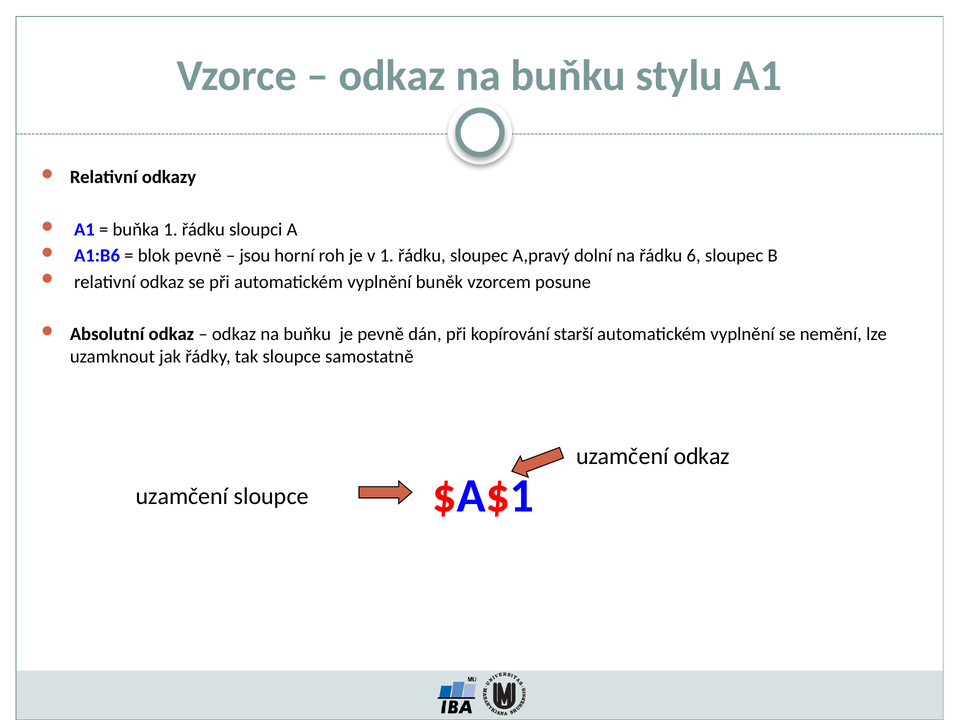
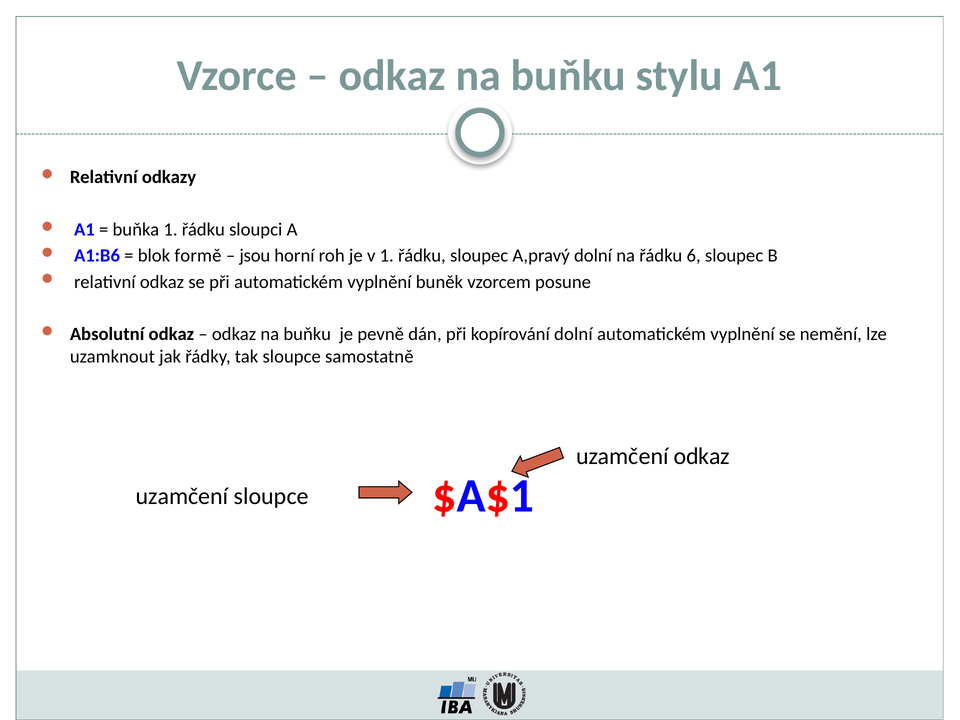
blok pevně: pevně -> formě (198, 256)
kopírování starší: starší -> dolní (573, 334)
